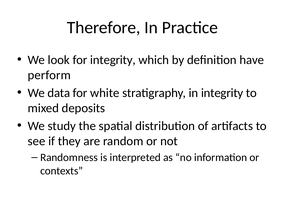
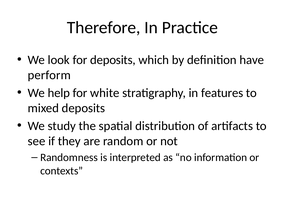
for integrity: integrity -> deposits (113, 60)
data: data -> help (59, 93)
in integrity: integrity -> features (222, 93)
